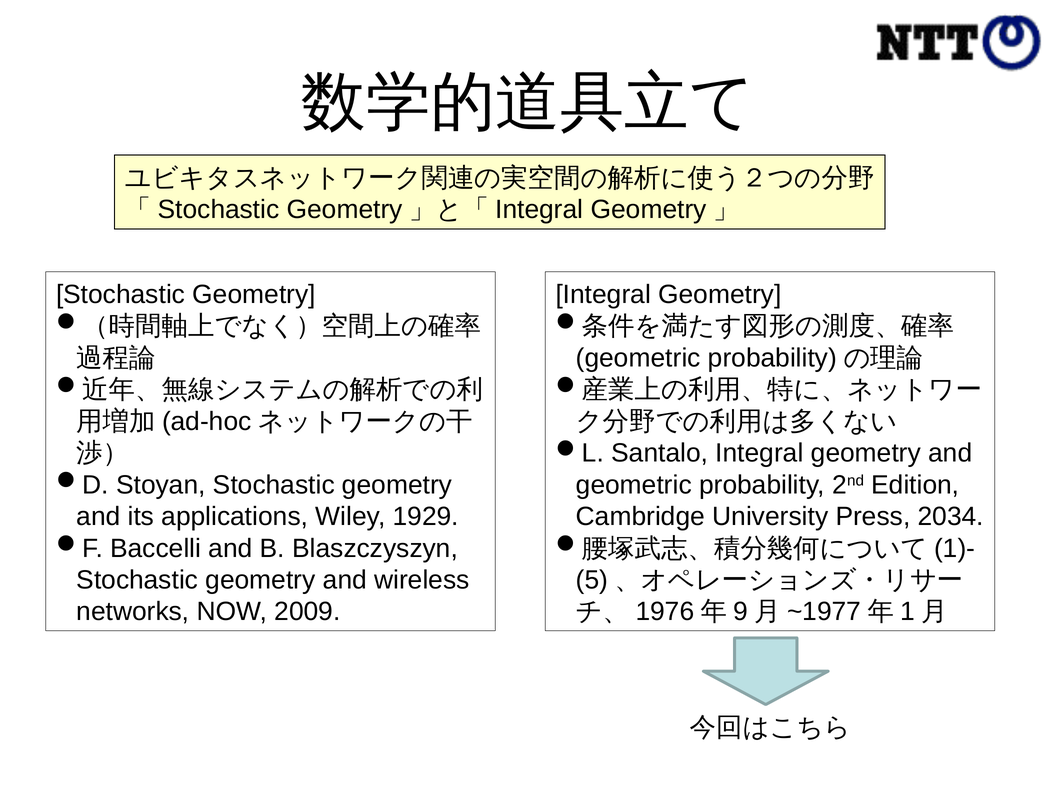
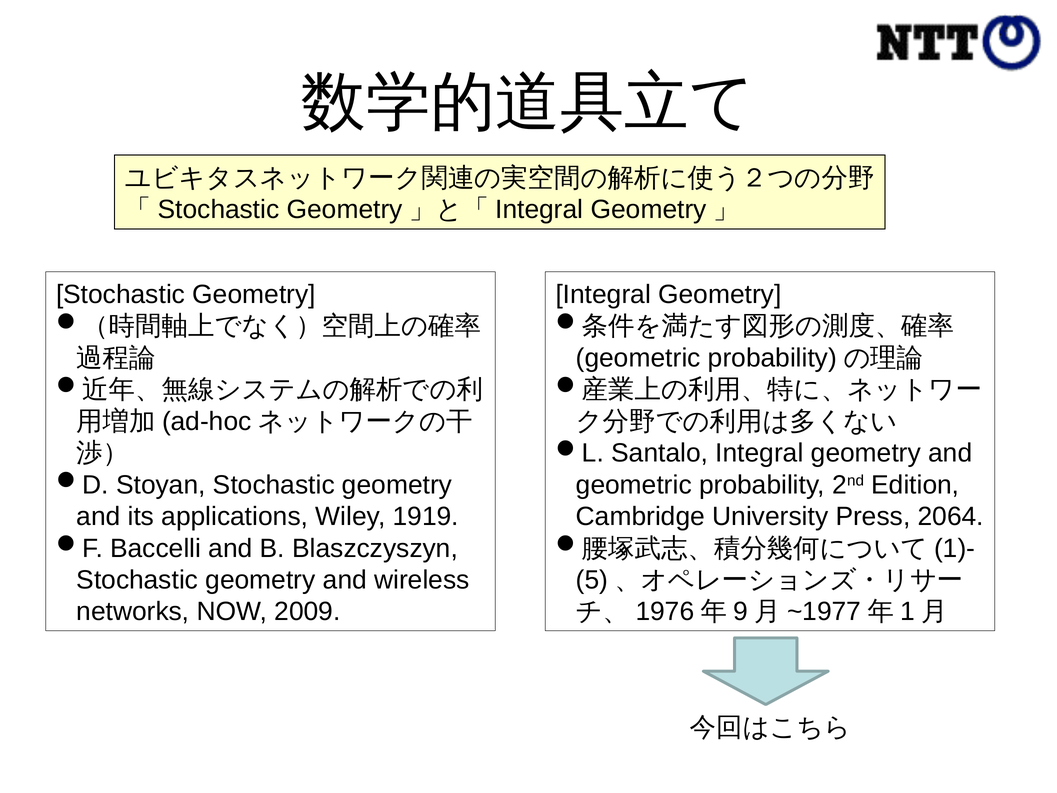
1929: 1929 -> 1919 (426, 516)
2034: 2034 -> 2064 (951, 516)
